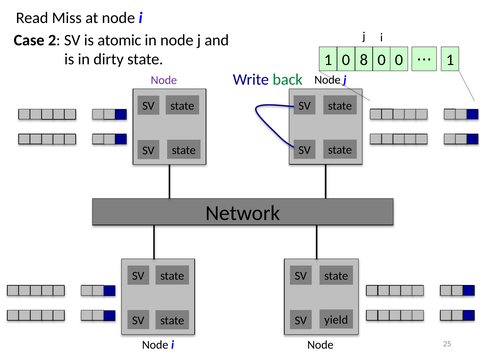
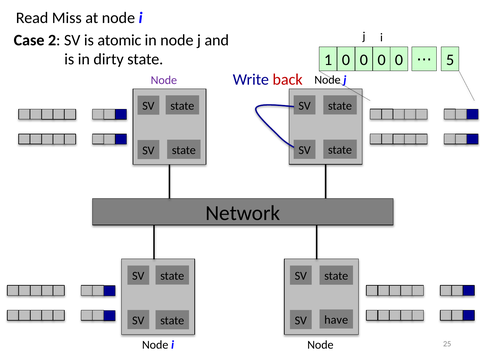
1 0 8: 8 -> 0 (364, 60)
1: 1 -> 5 (450, 60)
back colour: green -> red (288, 80)
yield: yield -> have (336, 320)
